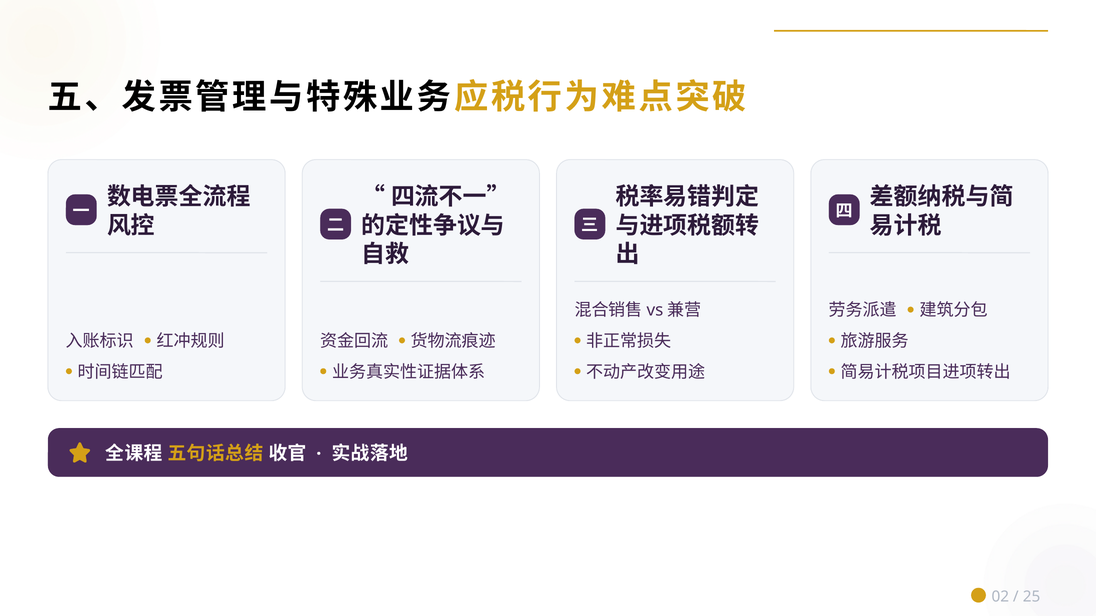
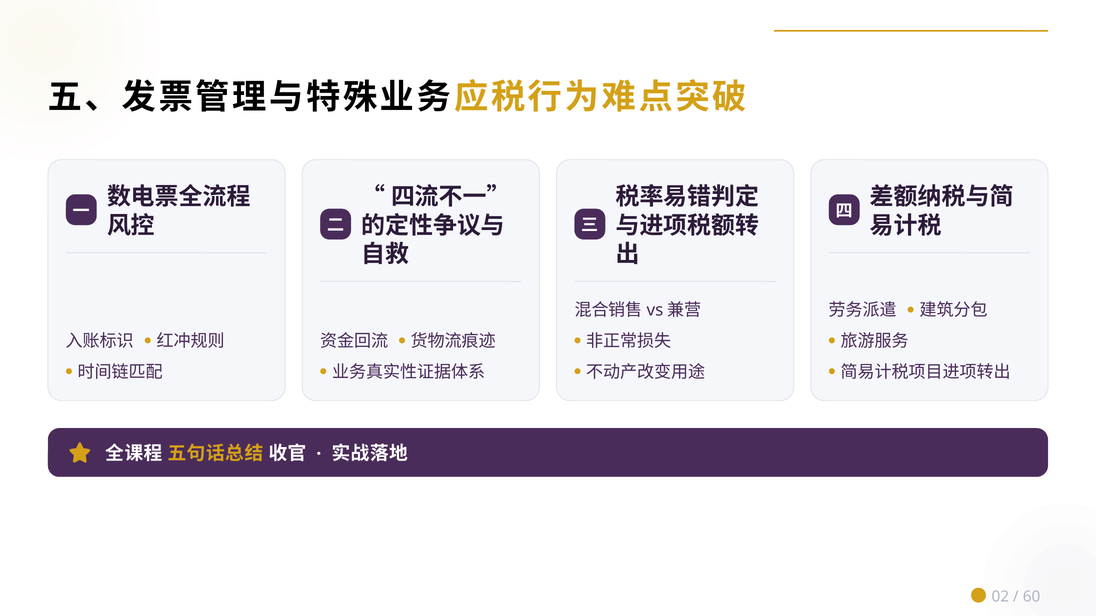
25: 25 -> 60 (1032, 597)
